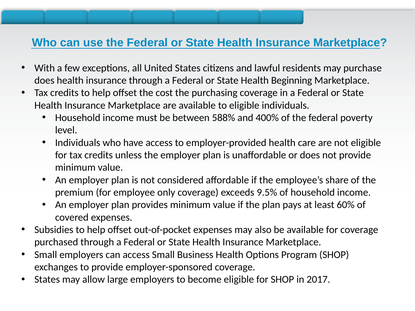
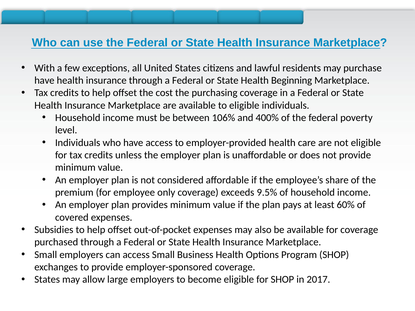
does: does -> have (44, 81)
588%: 588% -> 106% (224, 118)
